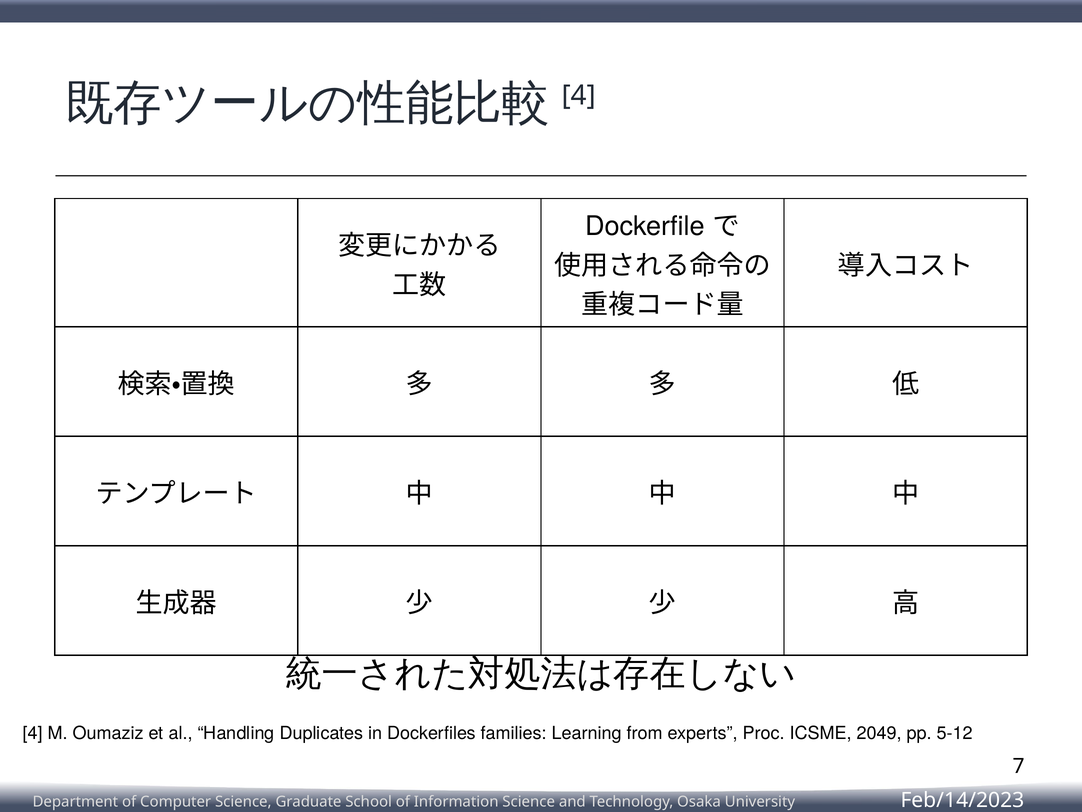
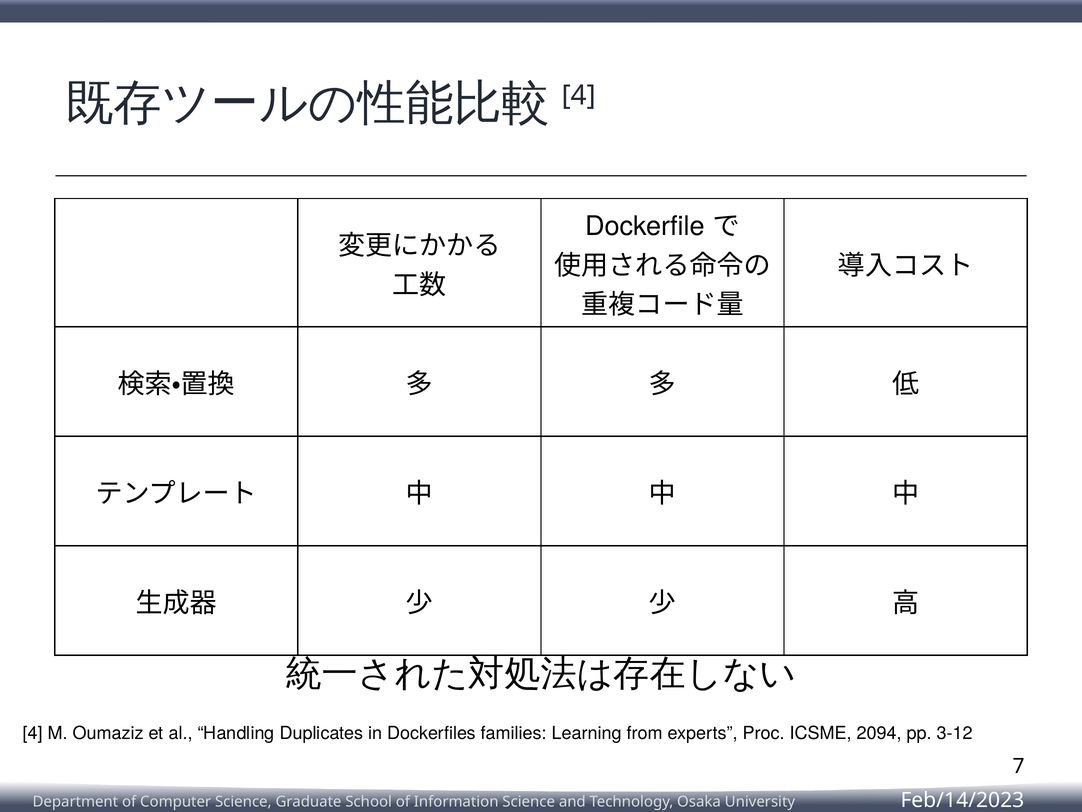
2049: 2049 -> 2094 (879, 733)
5-12: 5-12 -> 3-12 (955, 733)
